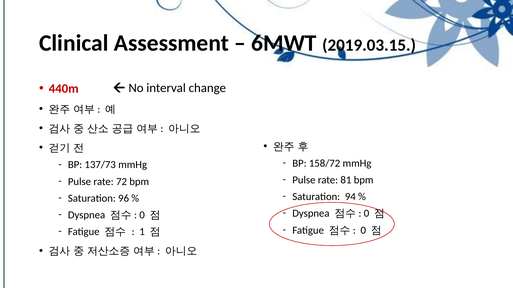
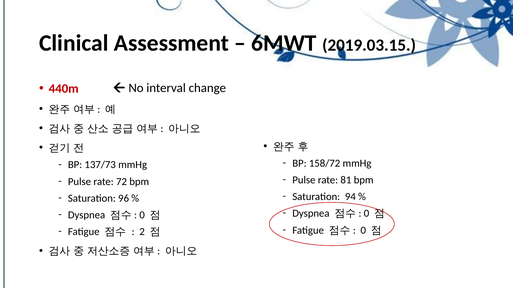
1: 1 -> 2 (142, 232)
